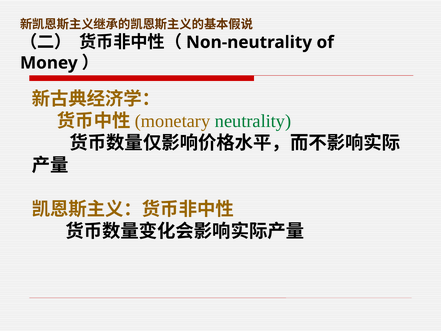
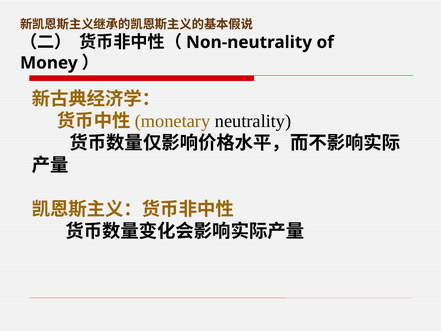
neutrality colour: green -> black (253, 121)
